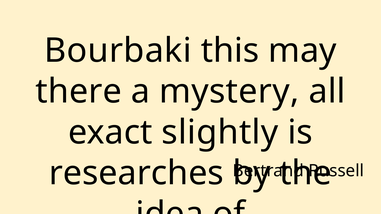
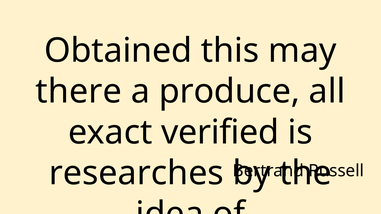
Bourbaki: Bourbaki -> Obtained (118, 51)
mystery: mystery -> produce (229, 92)
slightly: slightly -> verified (220, 133)
